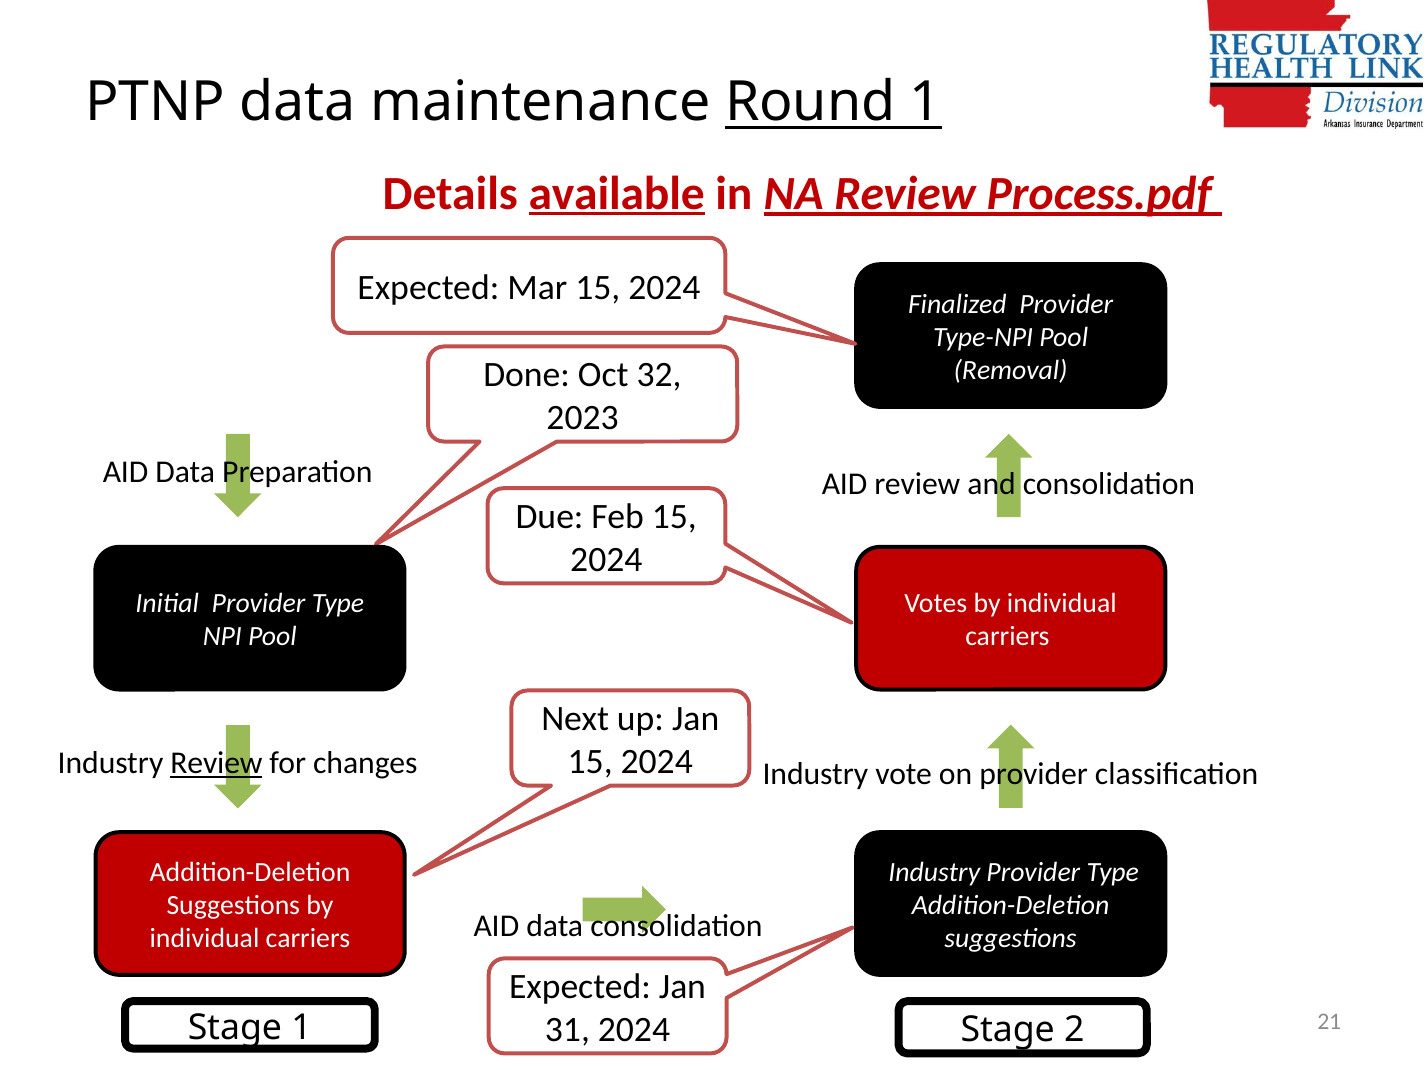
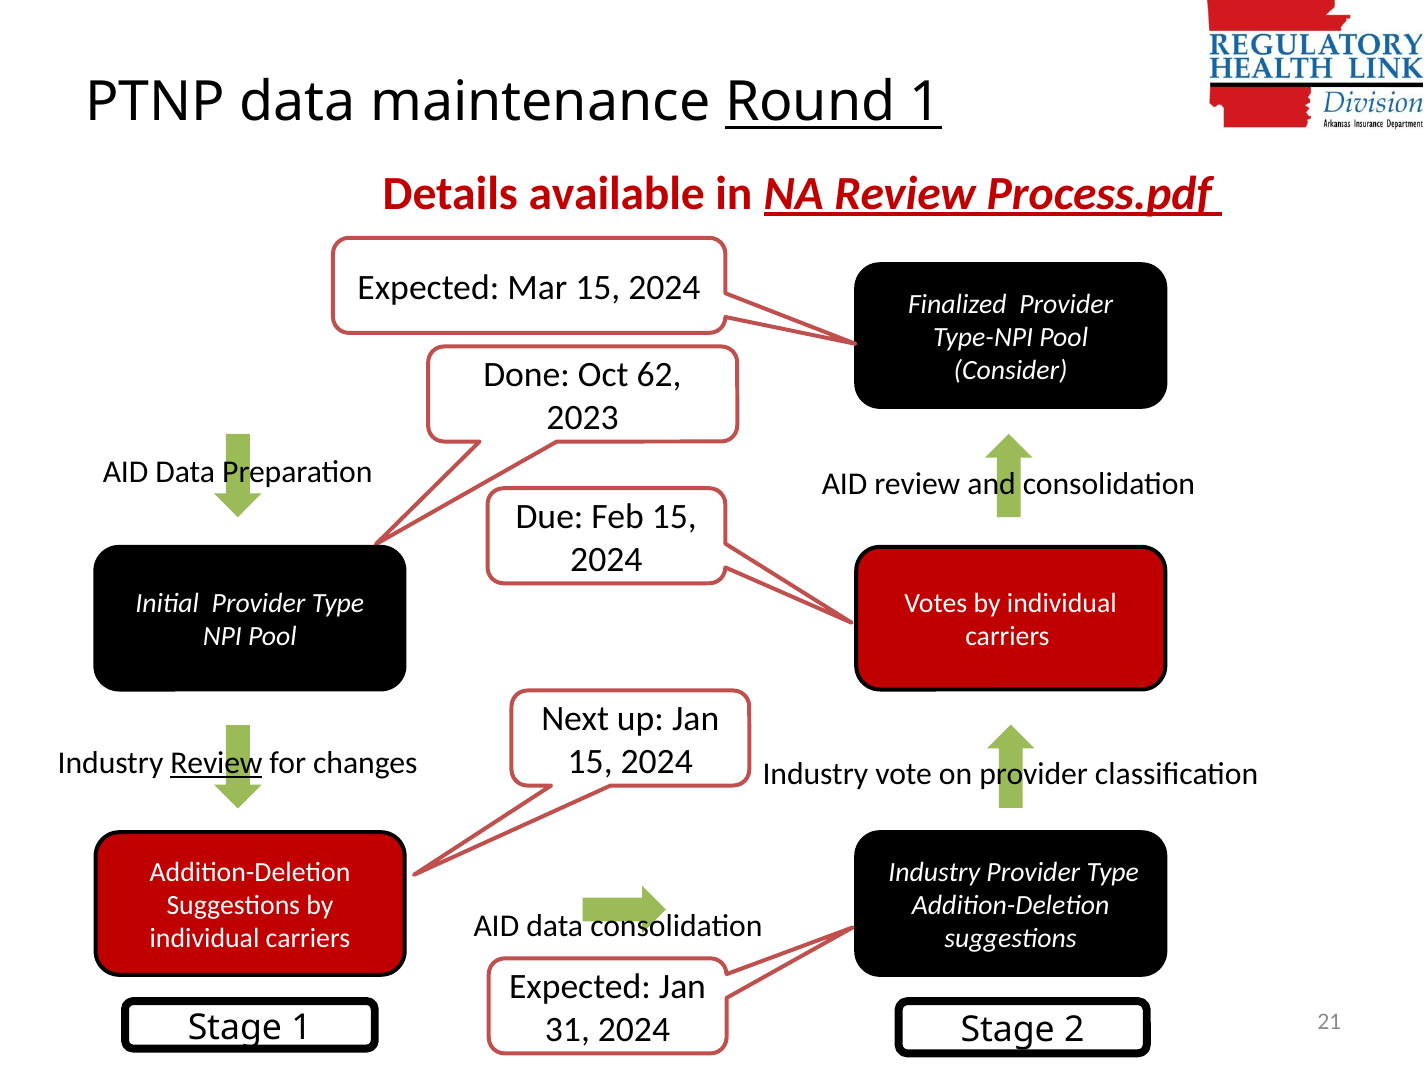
available underline: present -> none (617, 194)
Removal: Removal -> Consider (1011, 371)
32: 32 -> 62 (659, 375)
